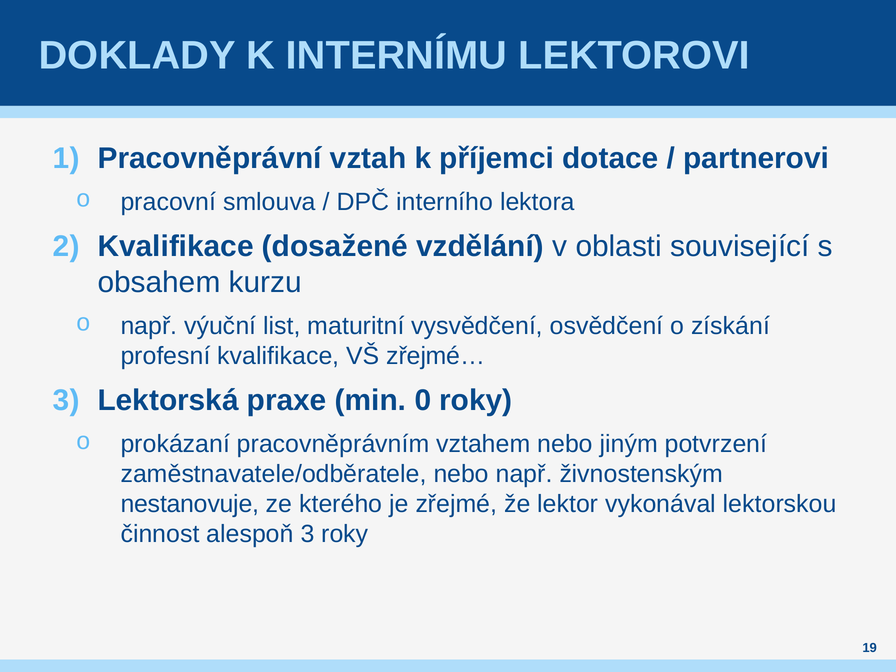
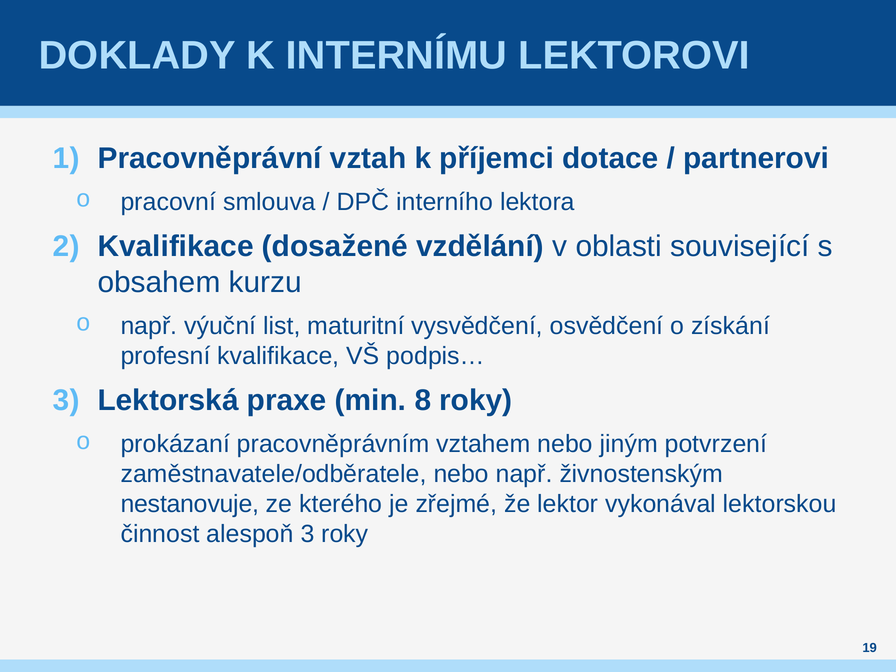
zřejmé…: zřejmé… -> podpis… (436, 356)
0: 0 -> 8 (423, 400)
